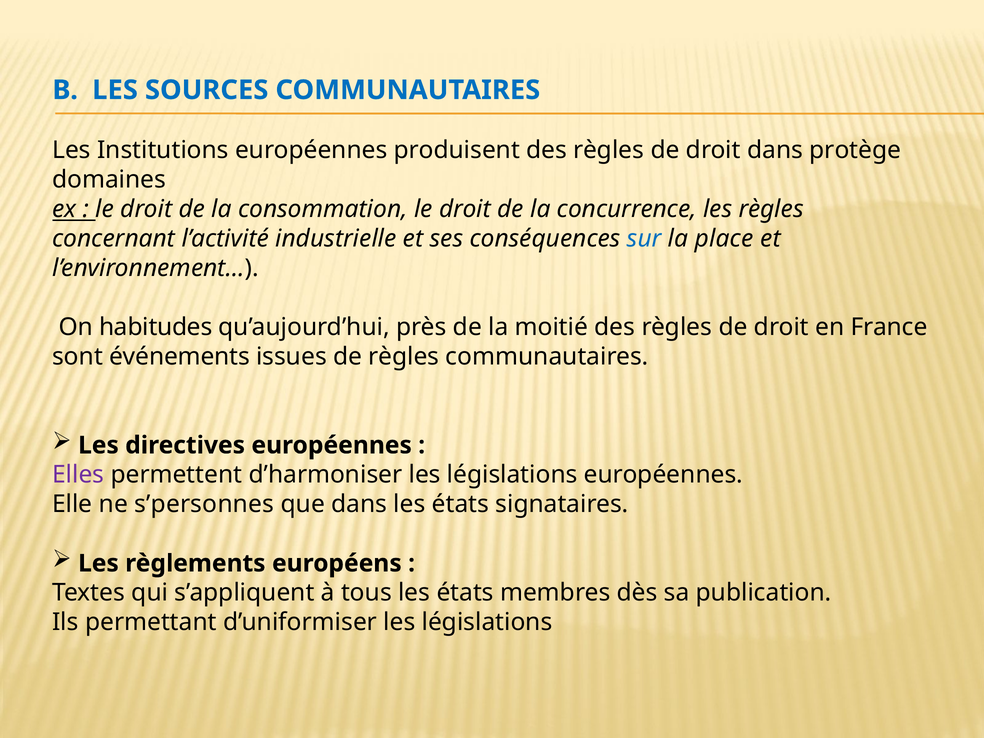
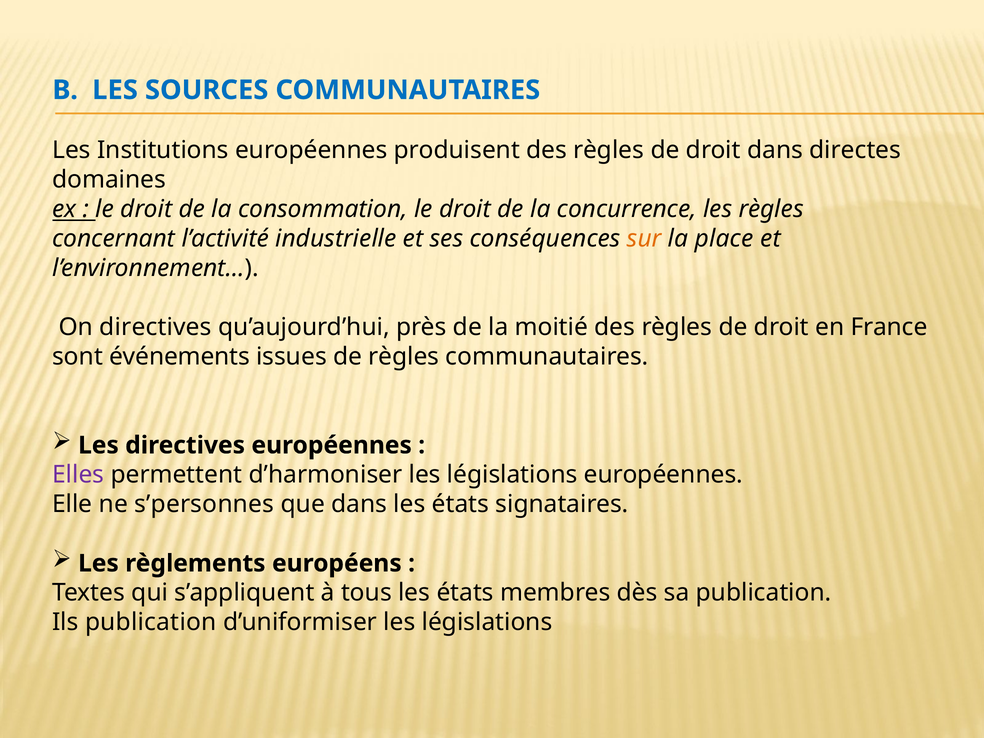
protège: protège -> directes (855, 150)
sur colour: blue -> orange (644, 239)
On habitudes: habitudes -> directives (155, 327)
Ils permettant: permettant -> publication (151, 622)
